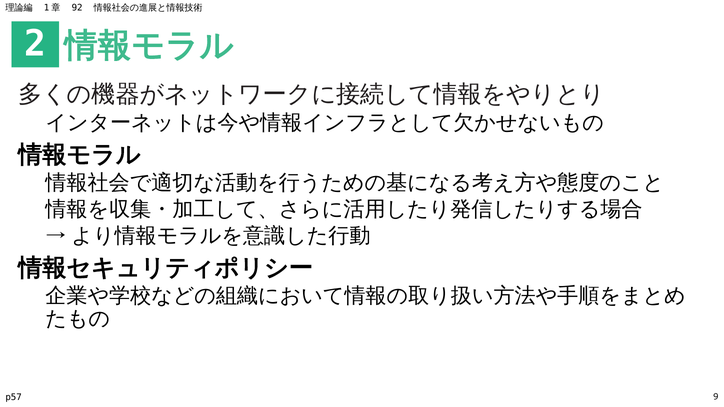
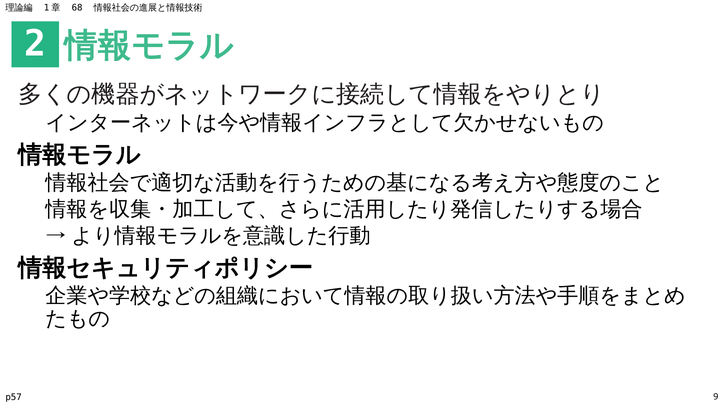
92: 92 -> 68 (77, 8)
